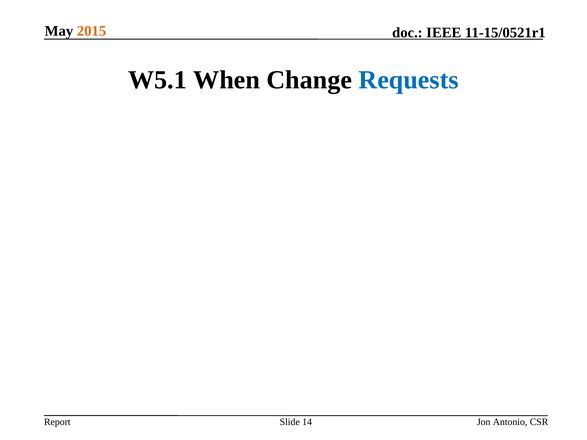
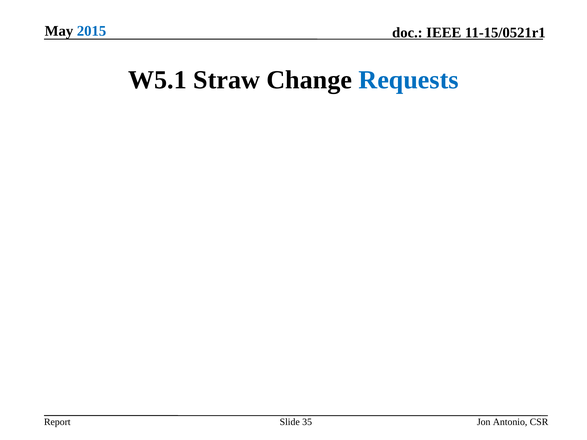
2015 colour: orange -> blue (92, 31)
When: When -> Straw (227, 80)
14: 14 -> 35 (307, 422)
